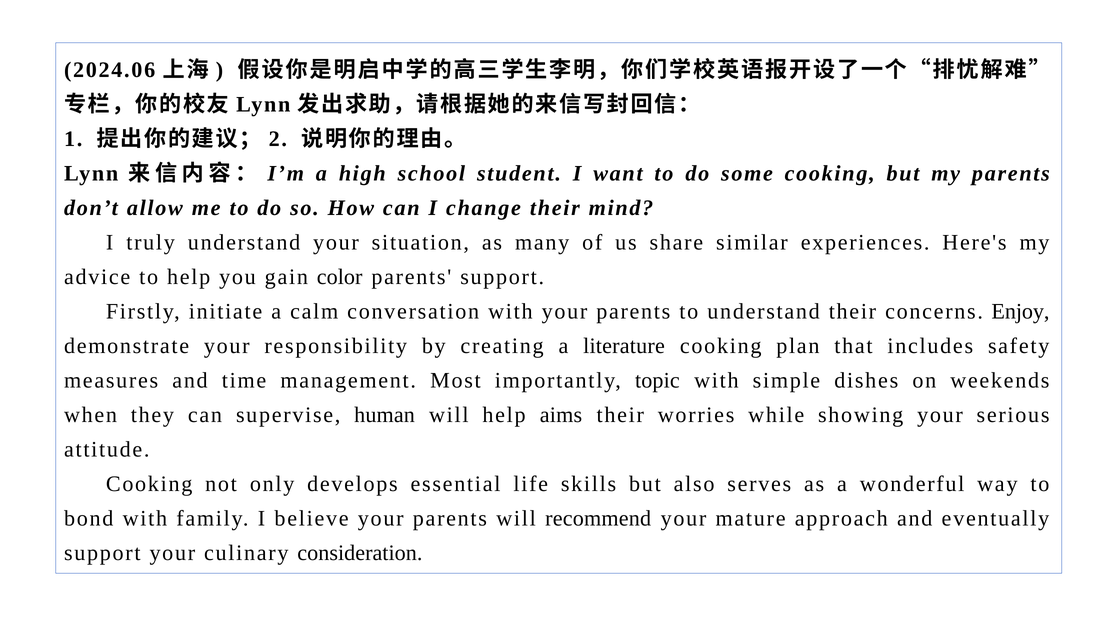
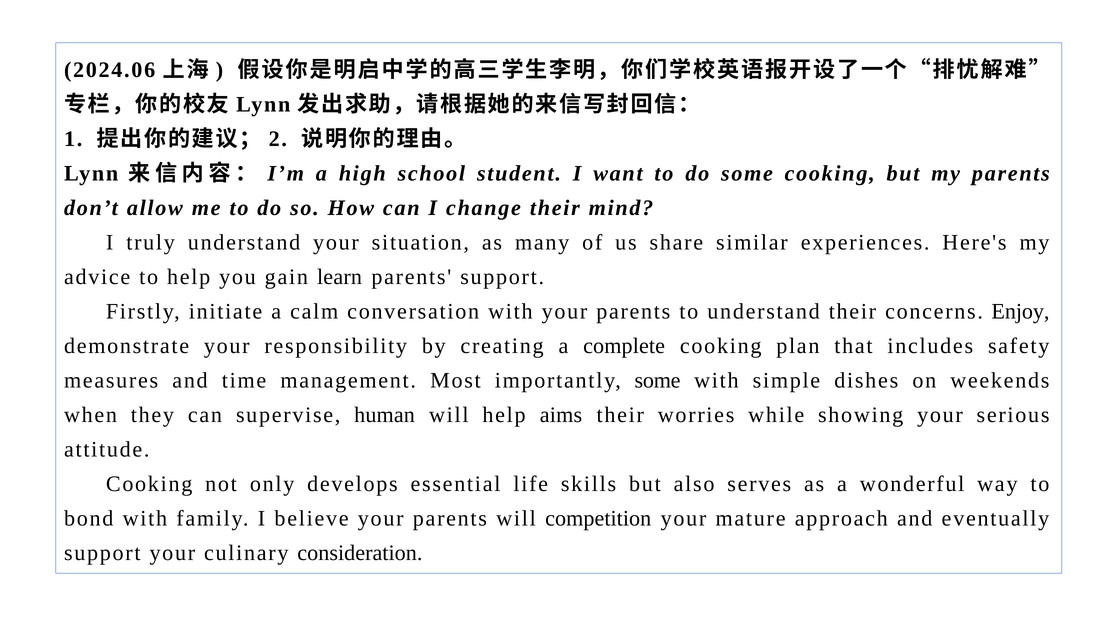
color: color -> learn (340, 277)
literature: literature -> complete (624, 346)
importantly topic: topic -> some (658, 380)
recommend: recommend -> competition (598, 518)
